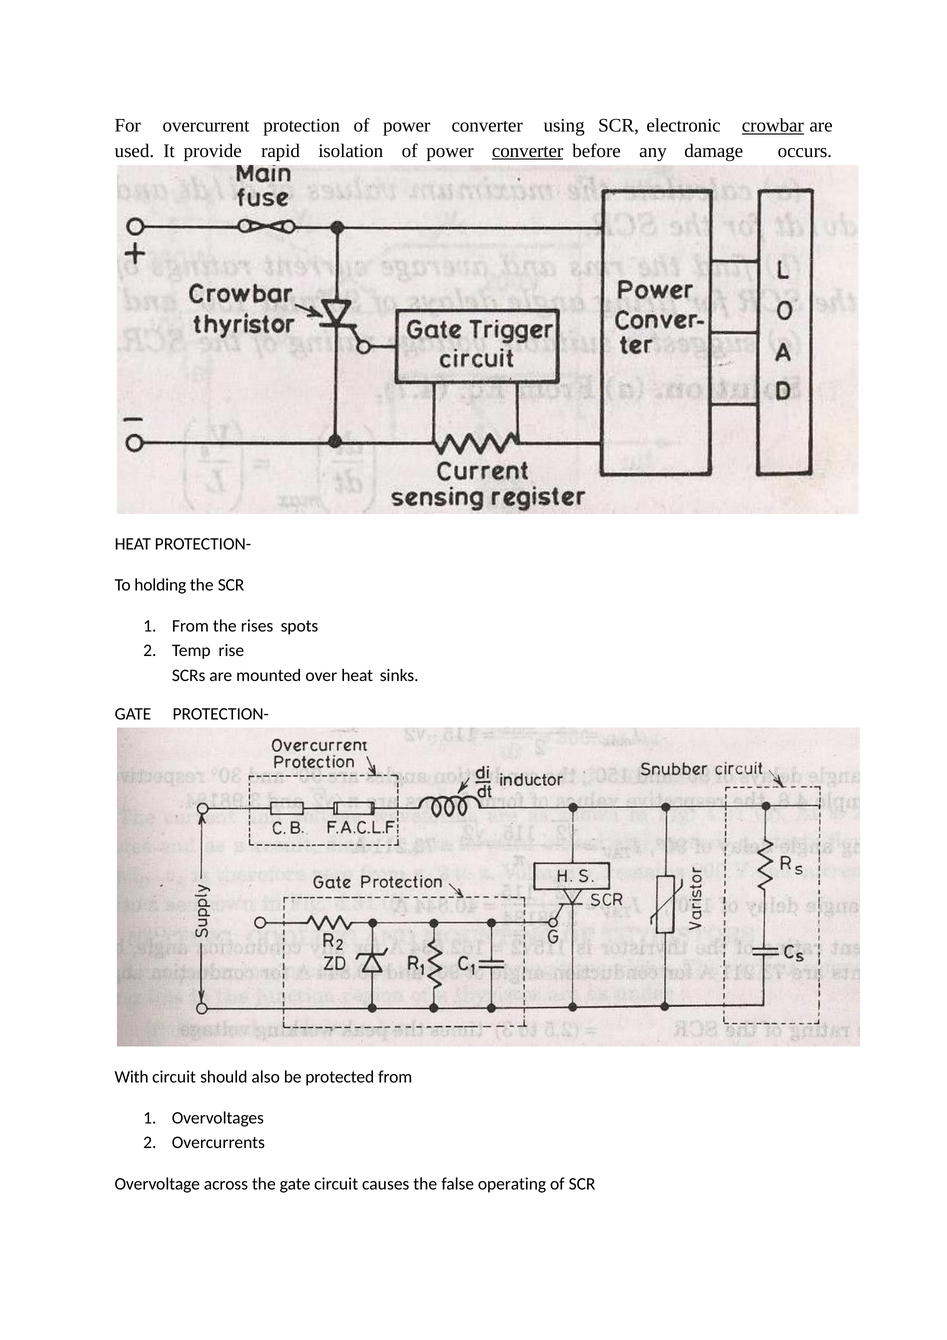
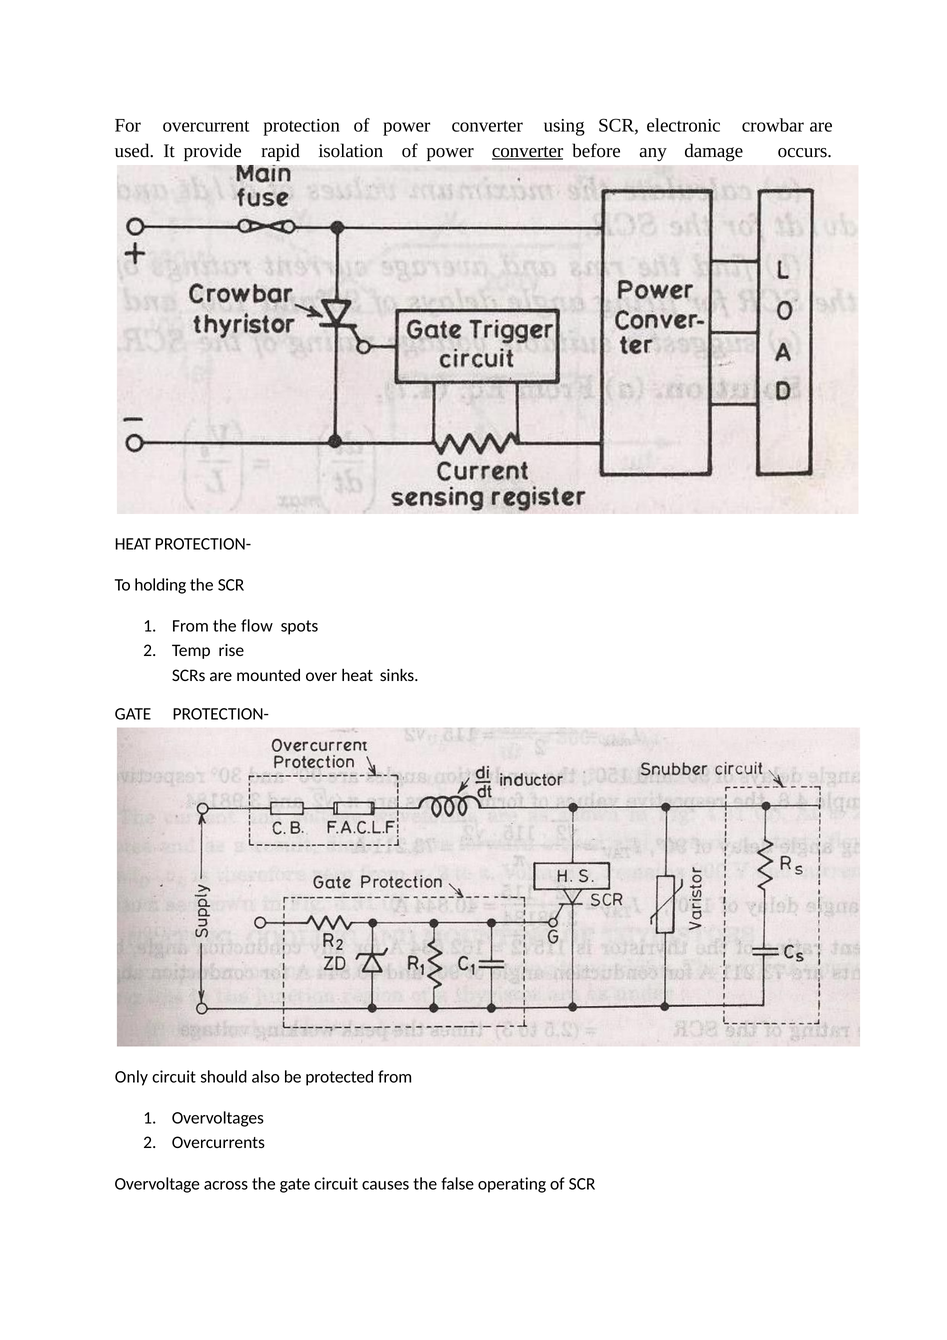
crowbar underline: present -> none (773, 126)
rises: rises -> flow (257, 626)
With: With -> Only (131, 1077)
